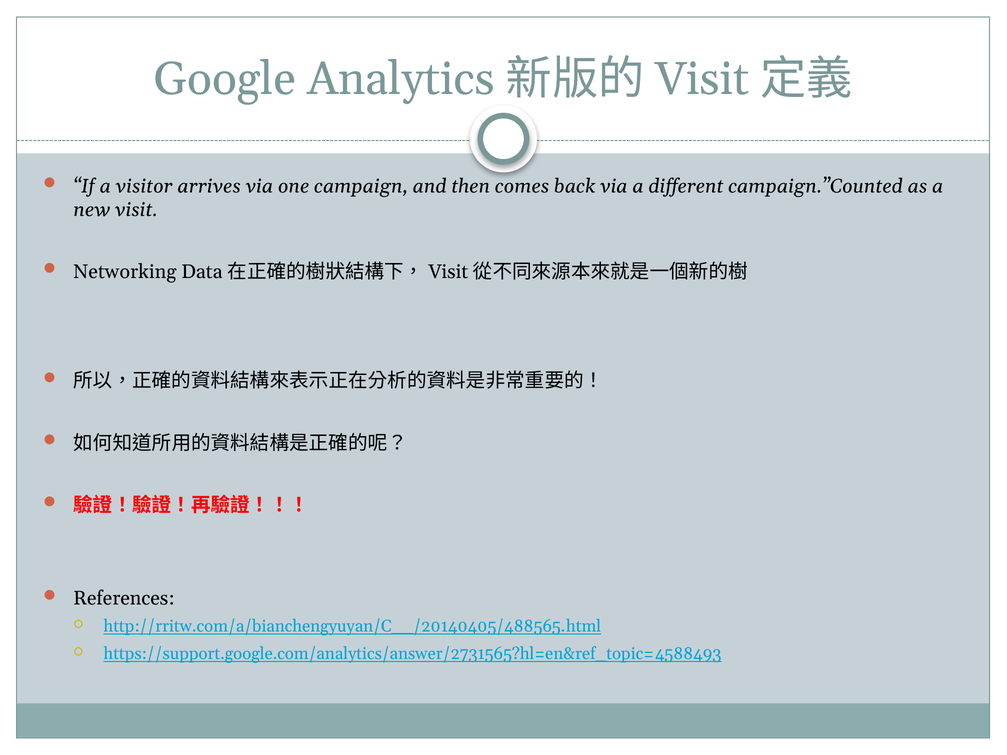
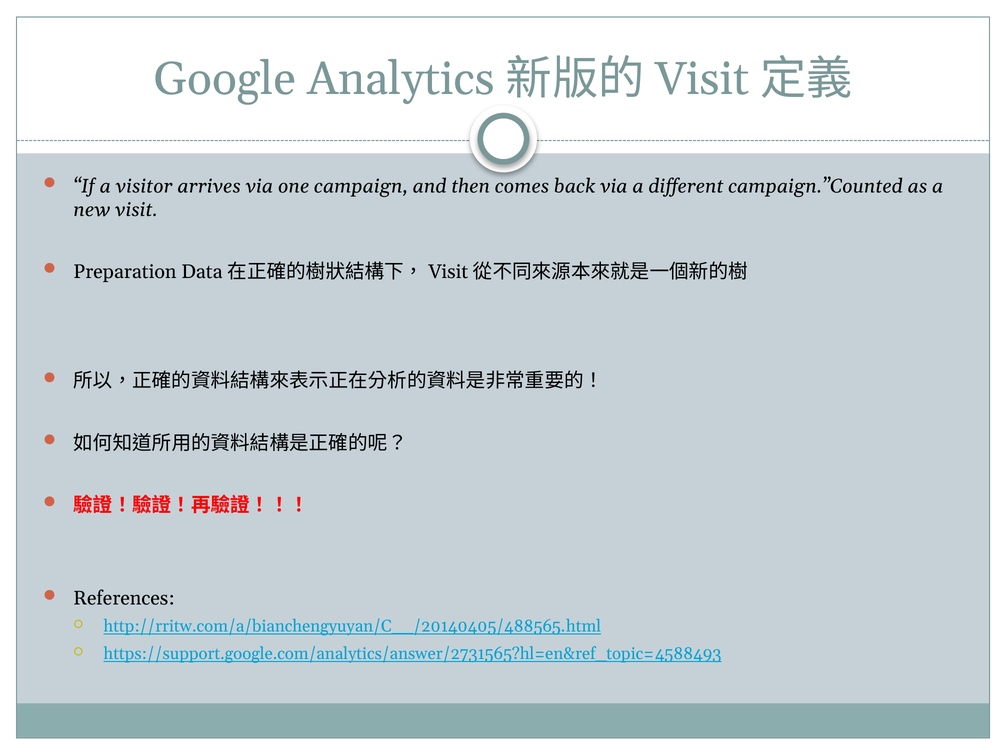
Networking: Networking -> Preparation (125, 272)
